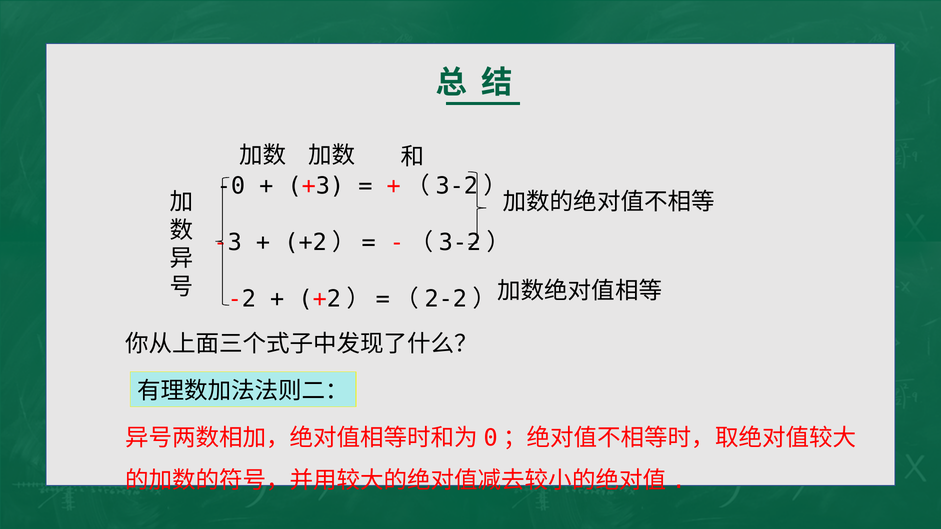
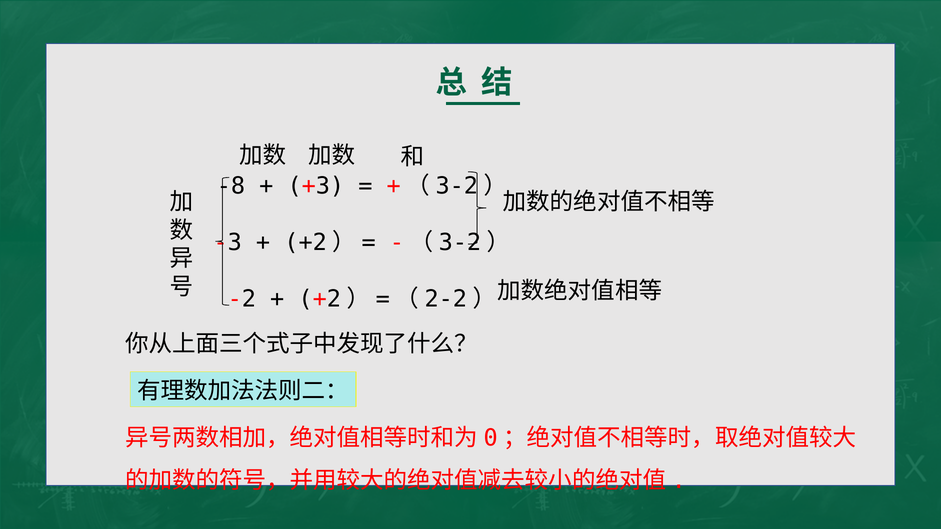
-0: -0 -> -8 (231, 186)
